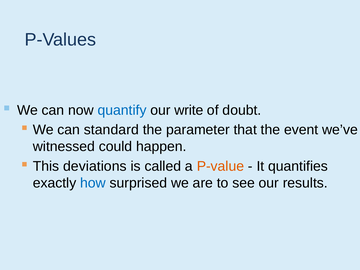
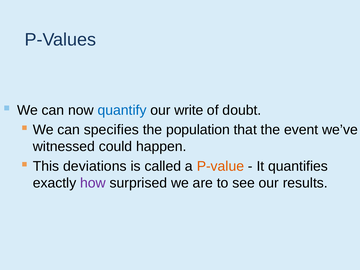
standard: standard -> specifies (111, 130)
parameter: parameter -> population (198, 130)
how colour: blue -> purple (93, 183)
